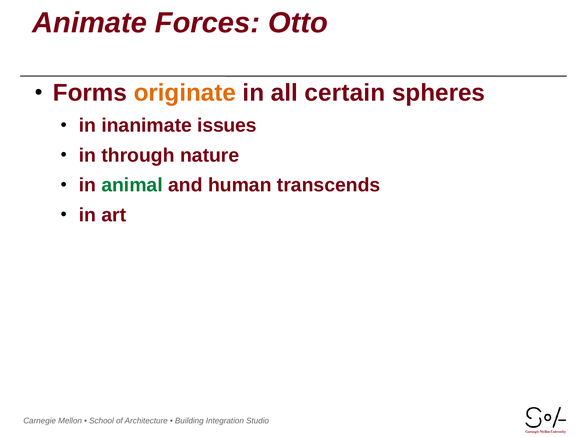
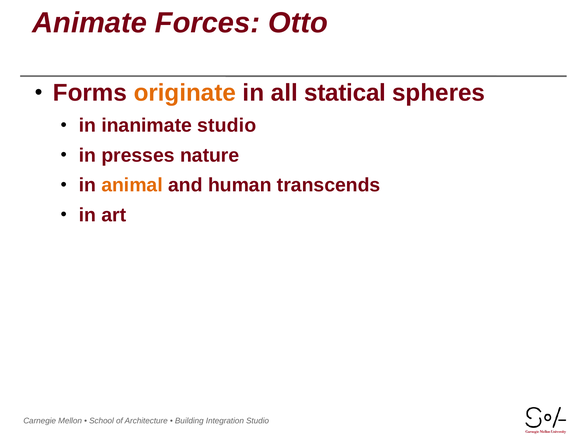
certain: certain -> statical (345, 93)
inanimate issues: issues -> studio (227, 125)
through: through -> presses (138, 155)
animal colour: green -> orange (132, 185)
